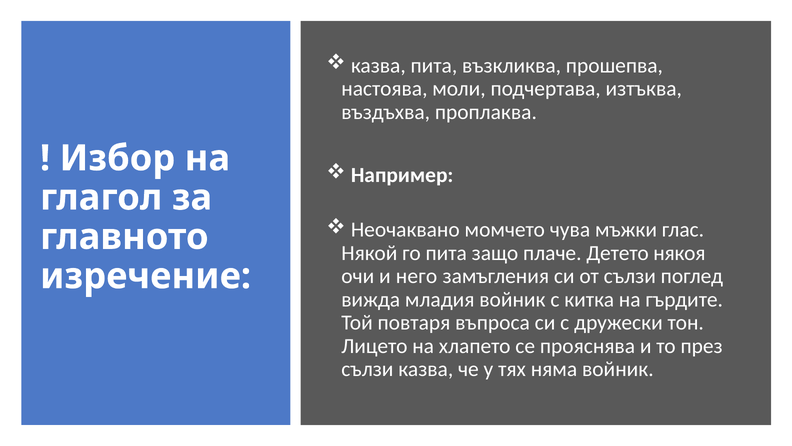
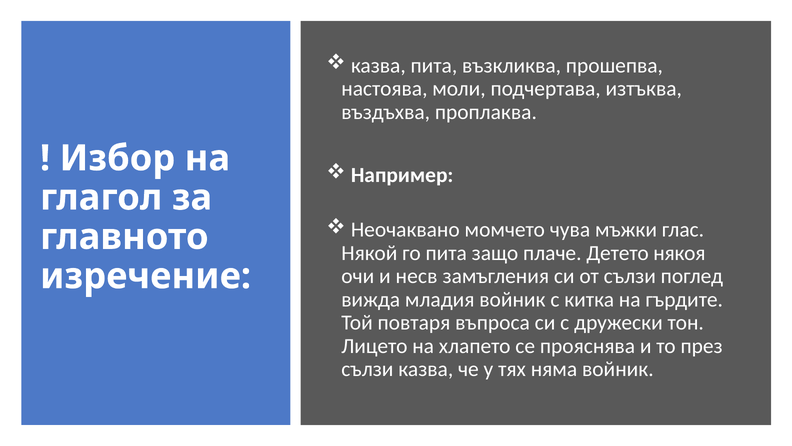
него: него -> несв (417, 276)
